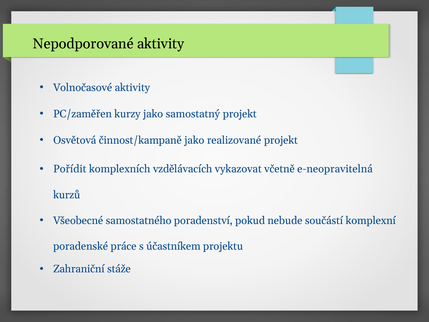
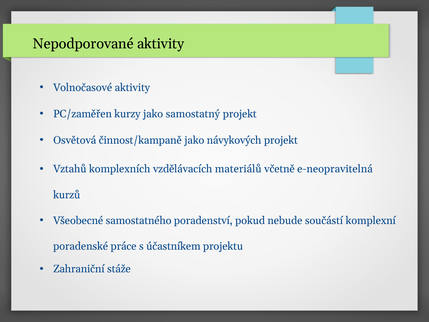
realizované: realizované -> návykových (234, 140)
Pořídit: Pořídit -> Vztahů (70, 169)
vykazovat: vykazovat -> materiálů (238, 169)
